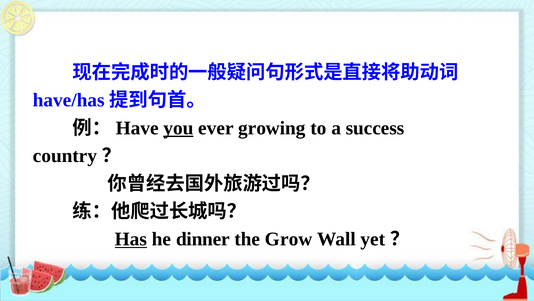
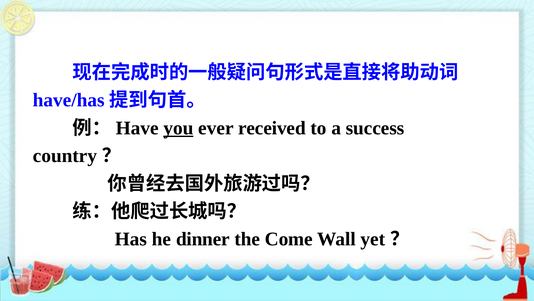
growing: growing -> received (272, 128)
Has underline: present -> none (131, 239)
Grow: Grow -> Come (289, 239)
